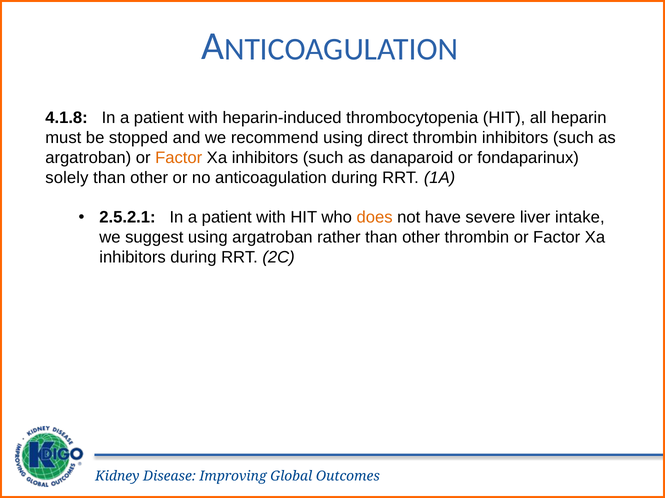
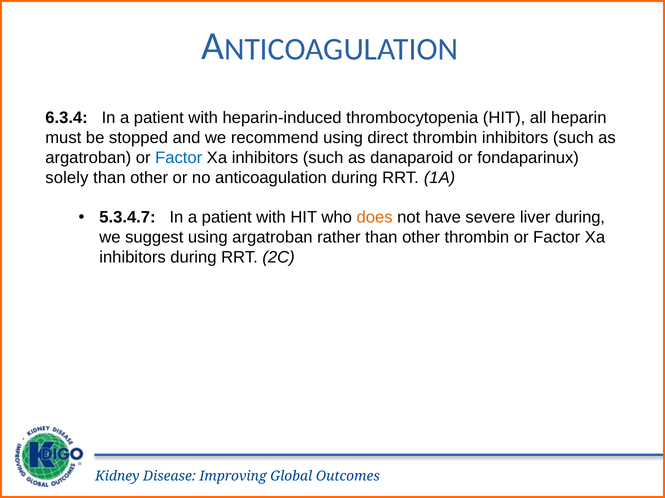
4.1.8: 4.1.8 -> 6.3.4 (67, 118)
Factor colour: orange -> blue (179, 158)
2.5.2.1: 2.5.2.1 -> 5.3.4.7 (127, 218)
liver intake: intake -> during (580, 218)
